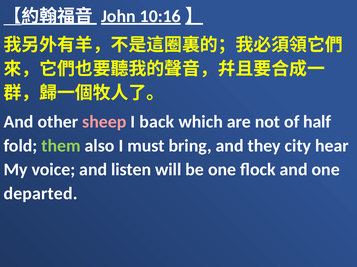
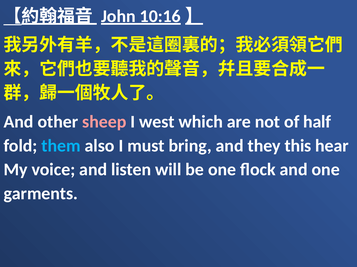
back: back -> west (157, 122)
them colour: light green -> light blue (61, 146)
city: city -> this (298, 146)
departed: departed -> garments (41, 194)
